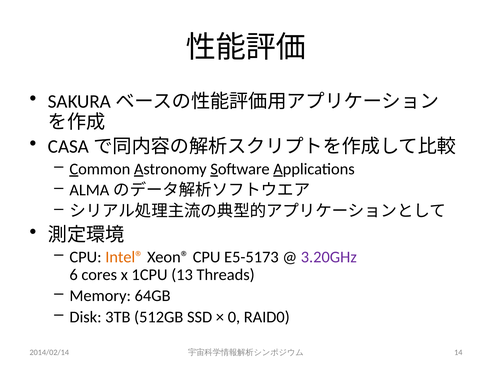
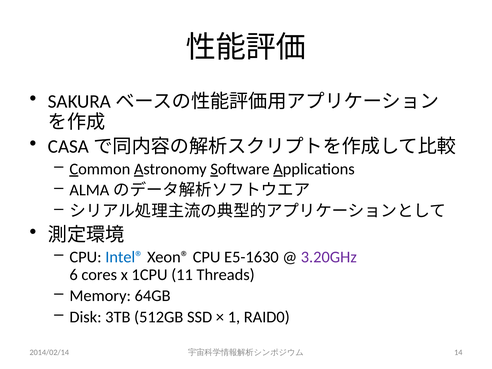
Intel® colour: orange -> blue (124, 257)
E5-5173: E5-5173 -> E5-1630 (251, 257)
13: 13 -> 11 (182, 275)
0: 0 -> 1 (234, 317)
